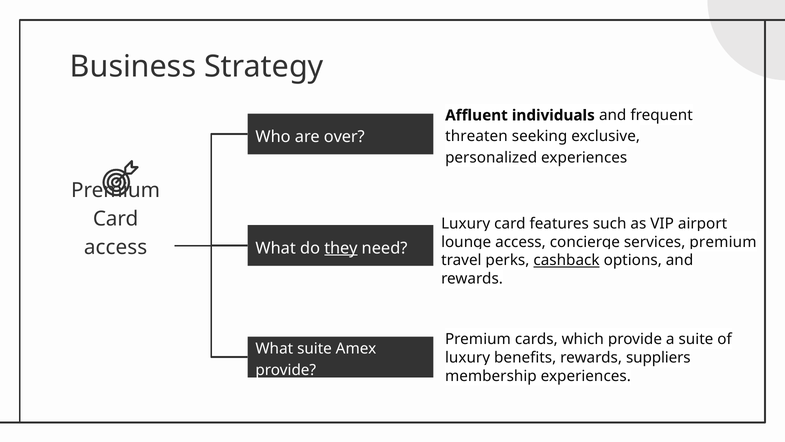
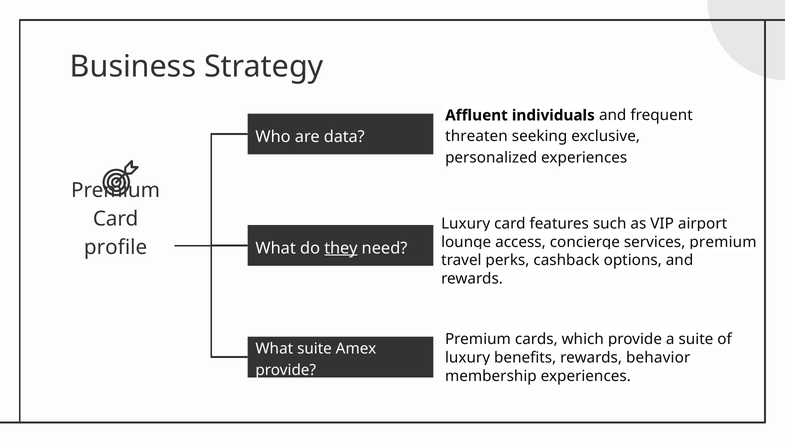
over: over -> data (344, 136)
access: access -> profile (116, 247)
cashback underline: present -> none (567, 260)
suppliers: suppliers -> behavior (658, 357)
